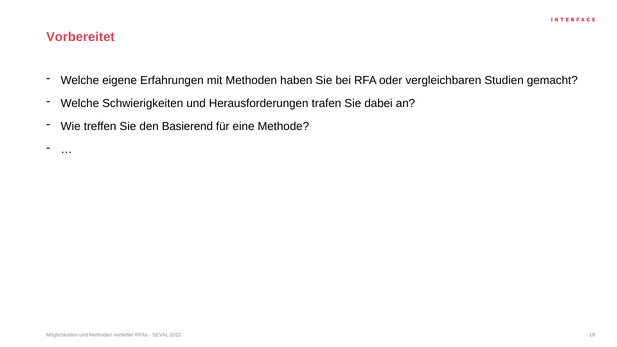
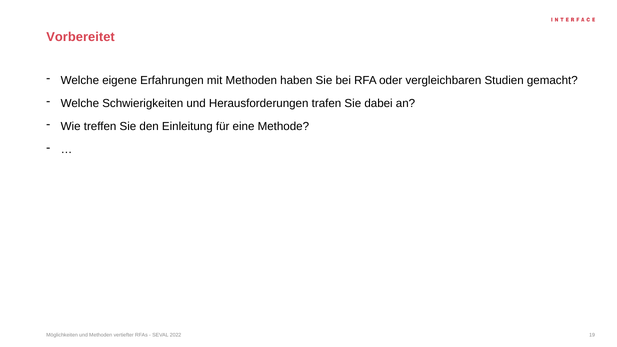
Basierend: Basierend -> Einleitung (187, 127)
